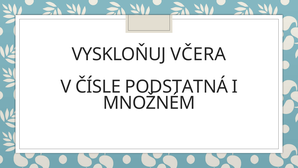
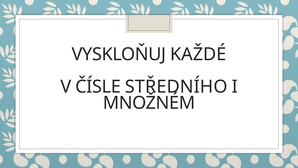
VČERA: VČERA -> KAŽDÉ (198, 54)
PODSTATNÁ: PODSTATNÁ -> STŘEDNÍHO (176, 87)
